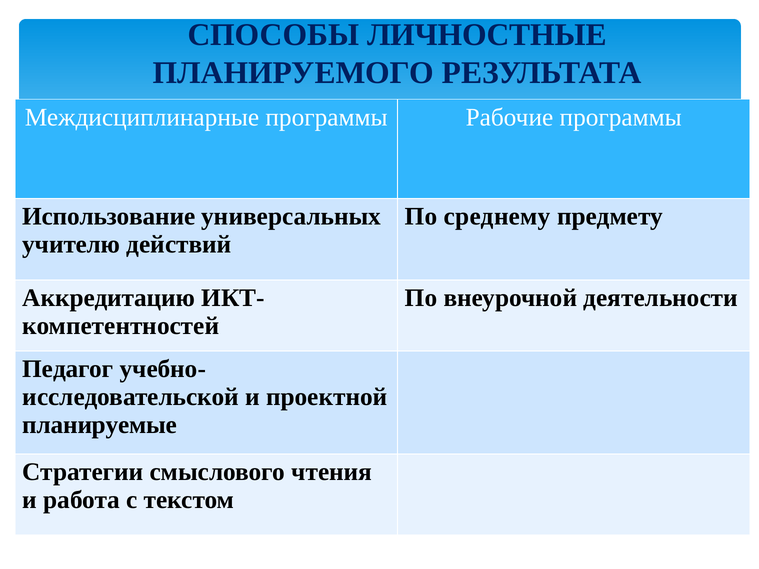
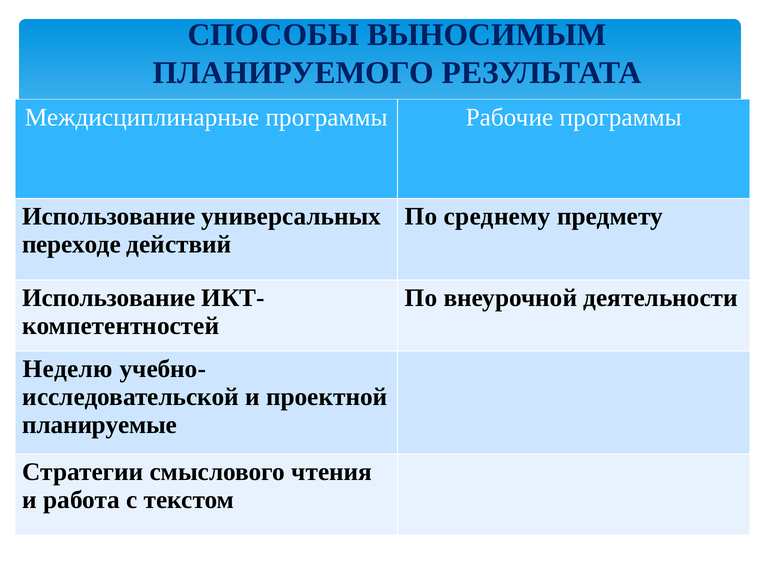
ЛИЧНОСТНЫЕ: ЛИЧНОСТНЫЕ -> ВЫНОСИМЫМ (487, 35)
учителю: учителю -> переходе (71, 245)
Аккредитацию: Аккредитацию -> Использование (109, 298)
Педагог: Педагог -> Неделю (68, 369)
